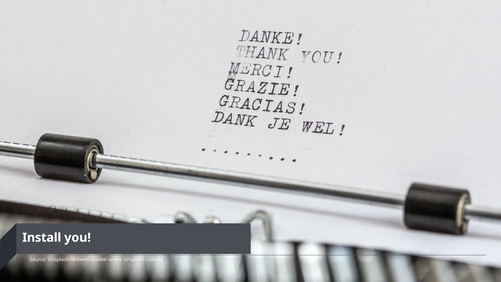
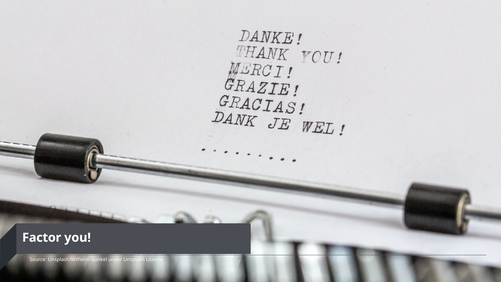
Install: Install -> Factor (42, 237)
